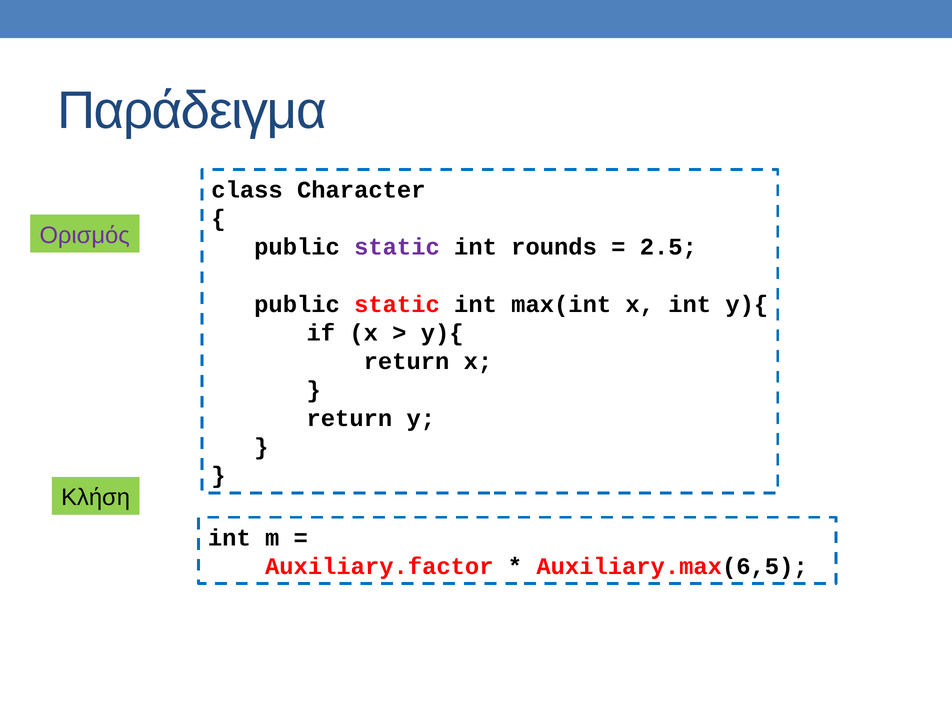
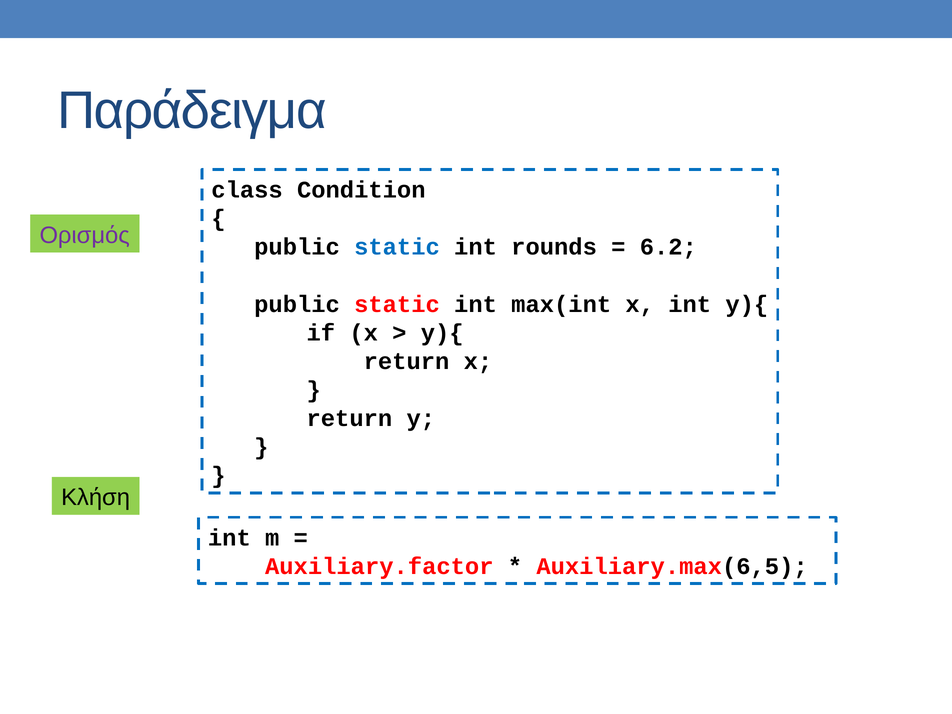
Character: Character -> Condition (361, 190)
static colour: purple -> blue (397, 247)
2.5: 2.5 -> 6.2 (668, 247)
